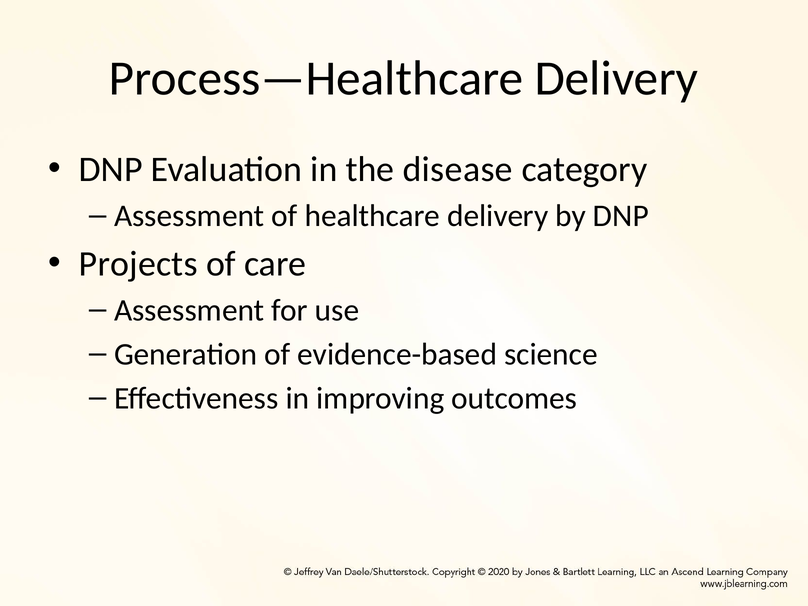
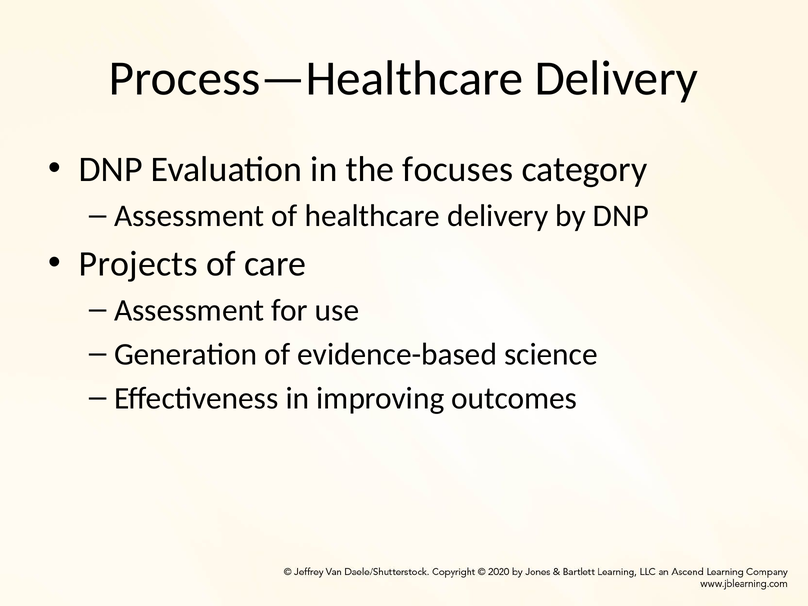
disease: disease -> focuses (458, 170)
